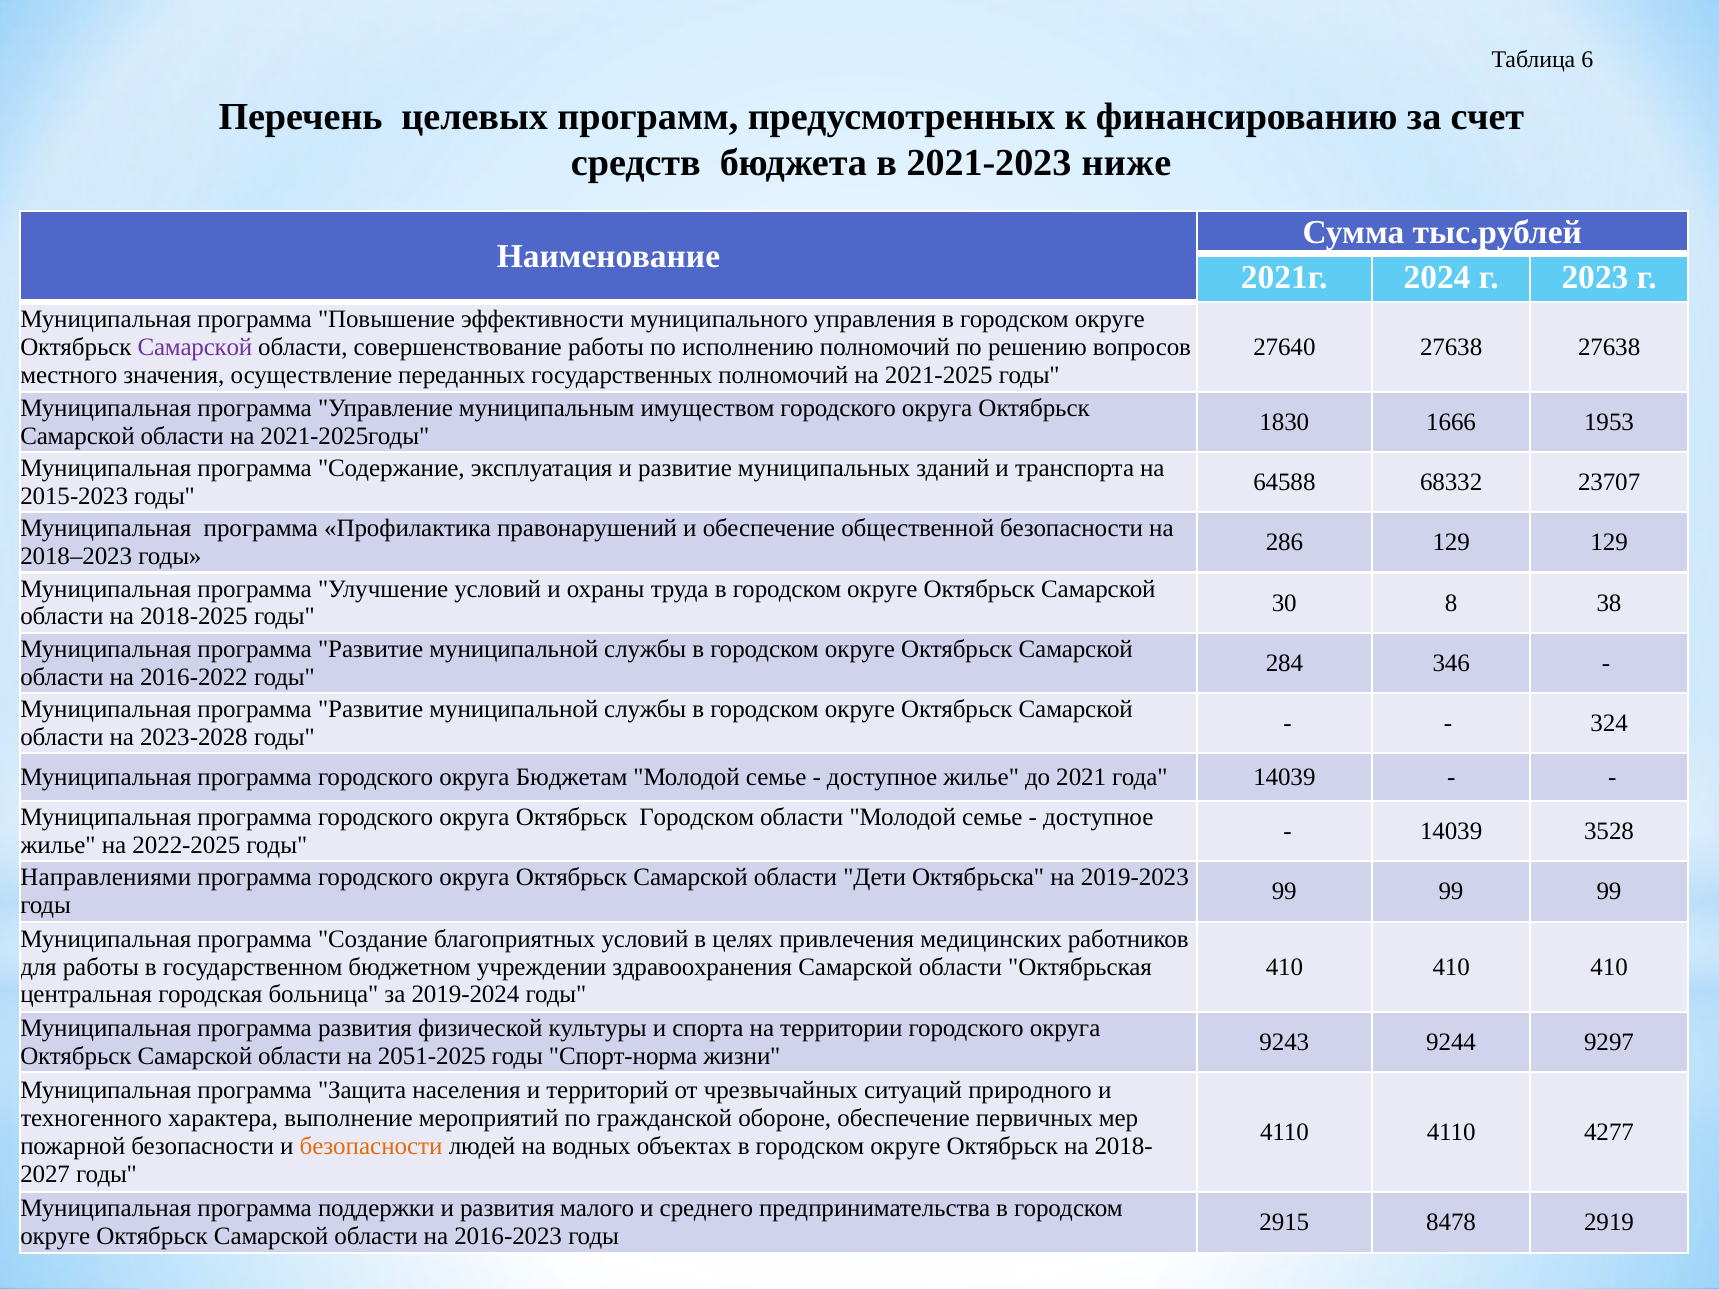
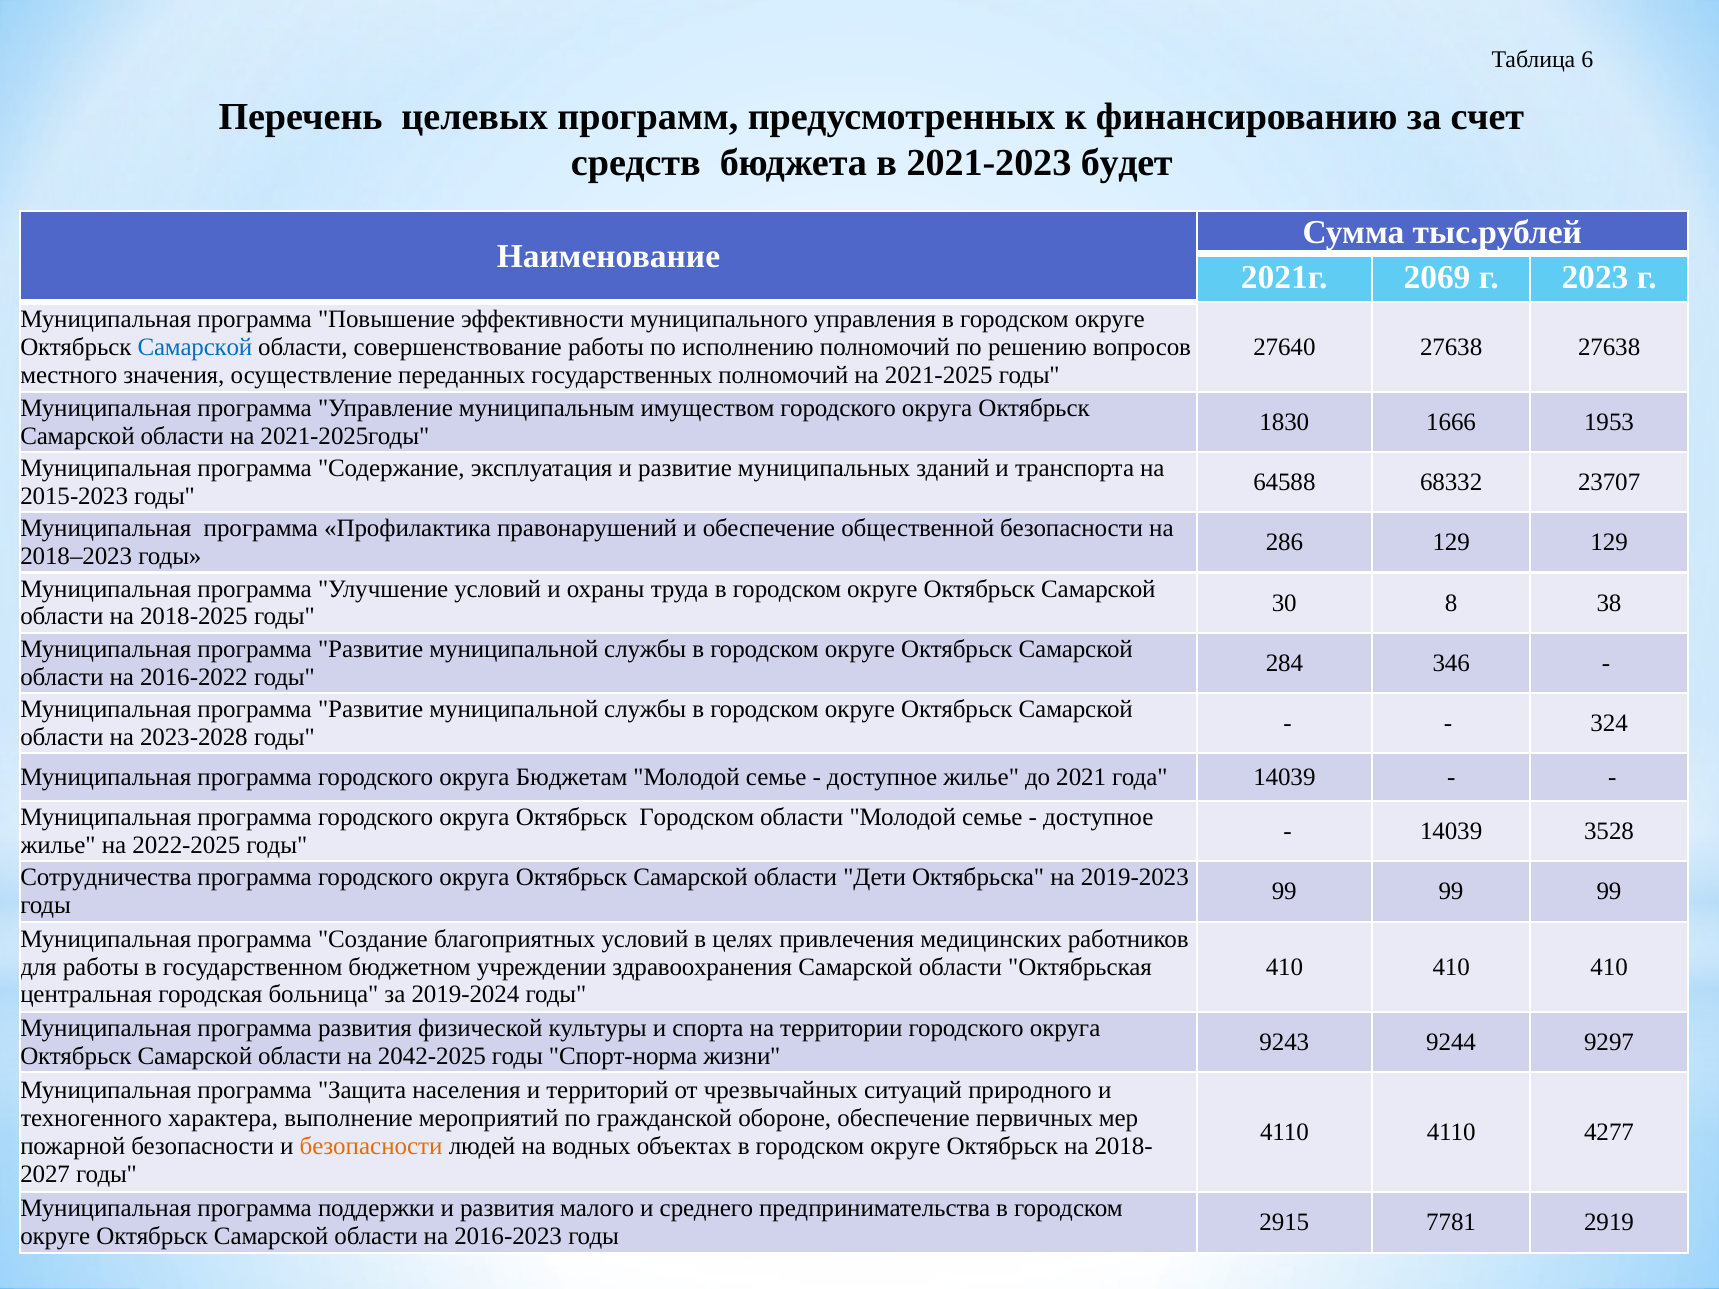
ниже: ниже -> будет (1127, 163)
2024: 2024 -> 2069 (1437, 278)
Самарской colour: purple -> blue (195, 347)
Направлениями: Направлениями -> Сотрудничества (106, 878)
2051-2025: 2051-2025 -> 2042-2025 (432, 1056)
8478: 8478 -> 7781 (1451, 1223)
